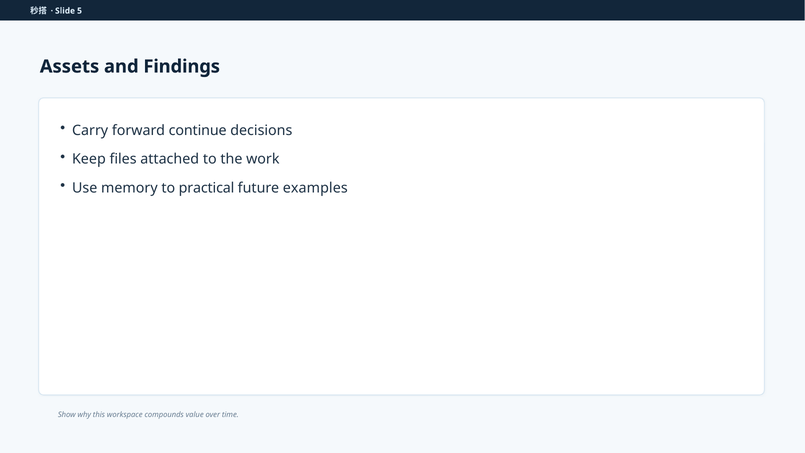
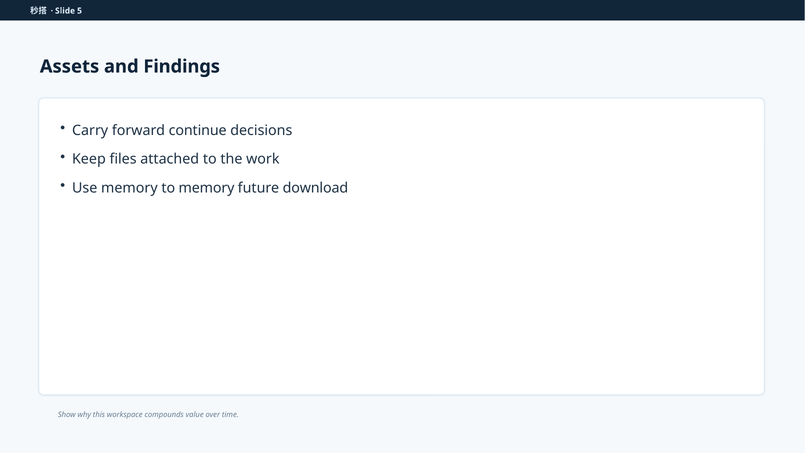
to practical: practical -> memory (207, 188)
examples: examples -> download (315, 188)
